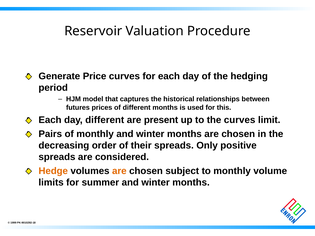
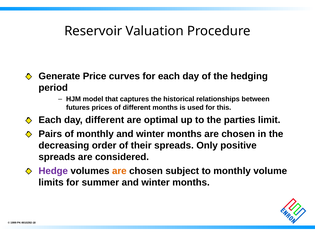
present: present -> optimal (161, 120)
the curves: curves -> parties (240, 120)
Hedge colour: orange -> purple (53, 171)
